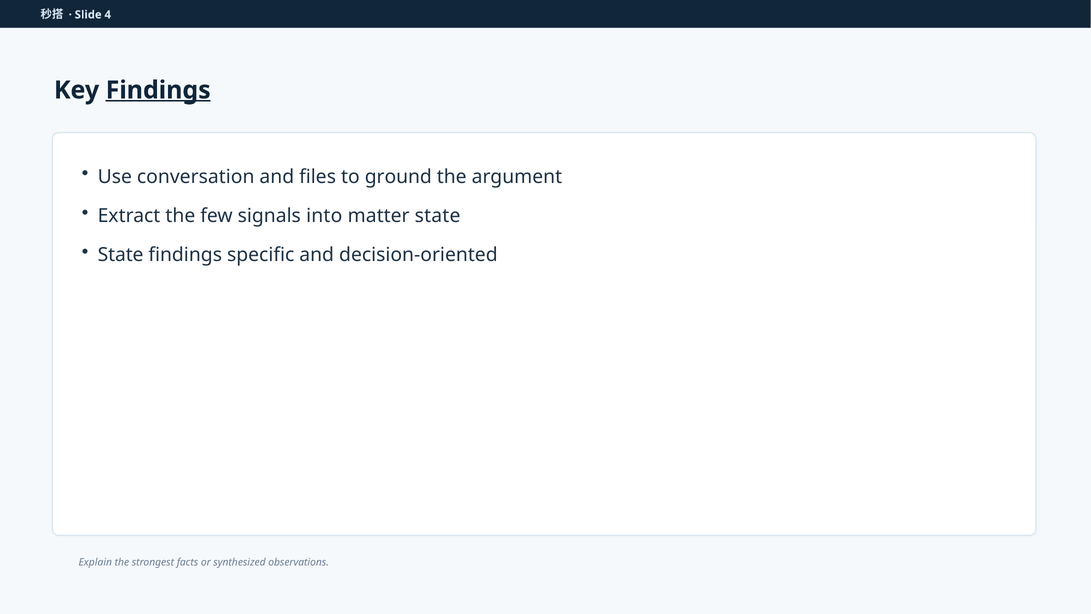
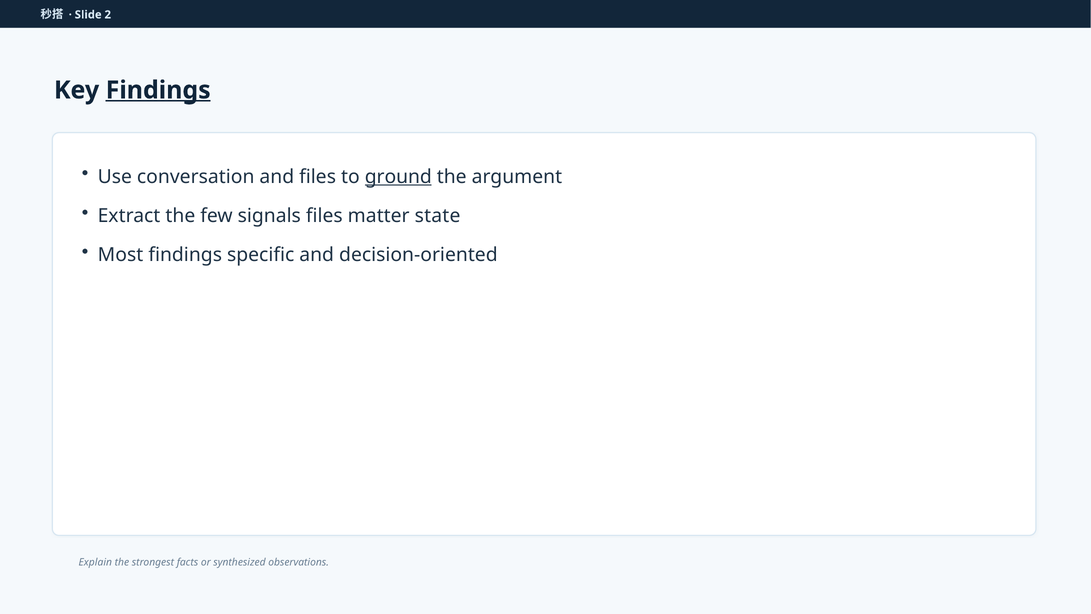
4: 4 -> 2 (108, 15)
ground underline: none -> present (398, 177)
signals into: into -> files (324, 216)
State: State -> Most (121, 255)
